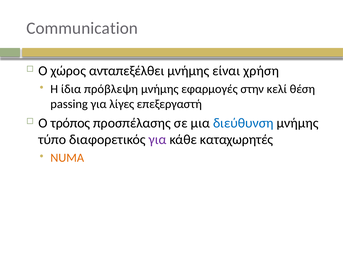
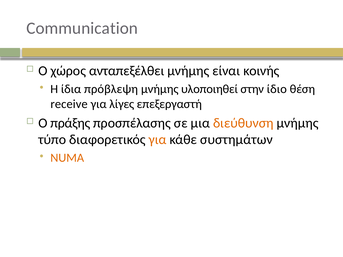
χρήση: χρήση -> κοινής (261, 71)
εφαρμογές: εφαρμογές -> υλοποιηθεί (210, 89)
κελί: κελί -> ίδιο (277, 89)
passing: passing -> receive (69, 104)
τρόπος: τρόπος -> πράξης (70, 123)
διεύθυνση colour: blue -> orange (243, 123)
για colour: purple -> orange (158, 140)
καταχωρητές: καταχωρητές -> συστημάτων (236, 140)
